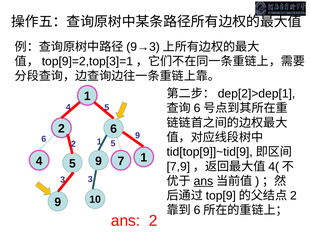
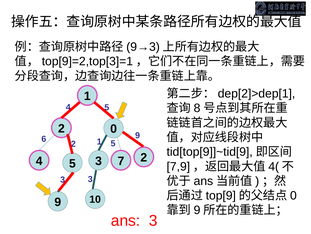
6: 6 -> 8 (197, 108)
2 6: 6 -> 0 (114, 129)
4 5 9: 9 -> 3 (99, 161)
7 1: 1 -> 2 (144, 157)
ans underline: present -> none (203, 180)
2: 2 -> 0 (293, 195)
6: 6 -> 9 (197, 210)
ans 2: 2 -> 3 (153, 220)
